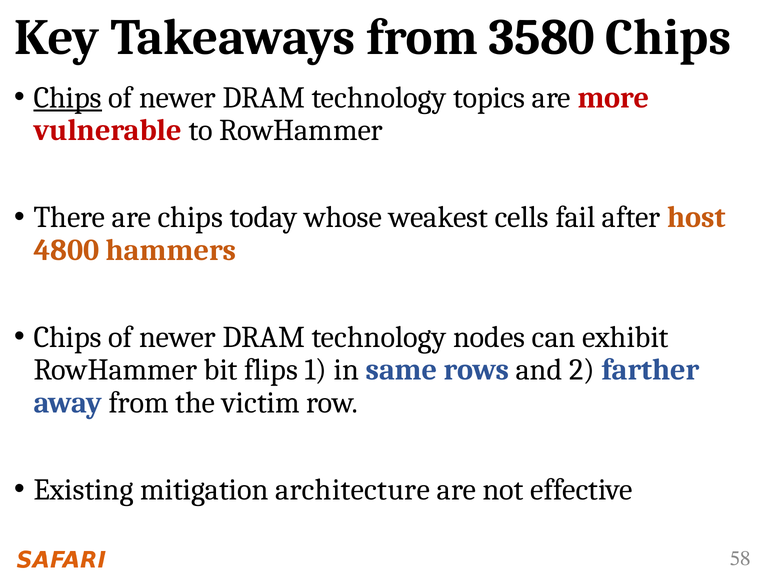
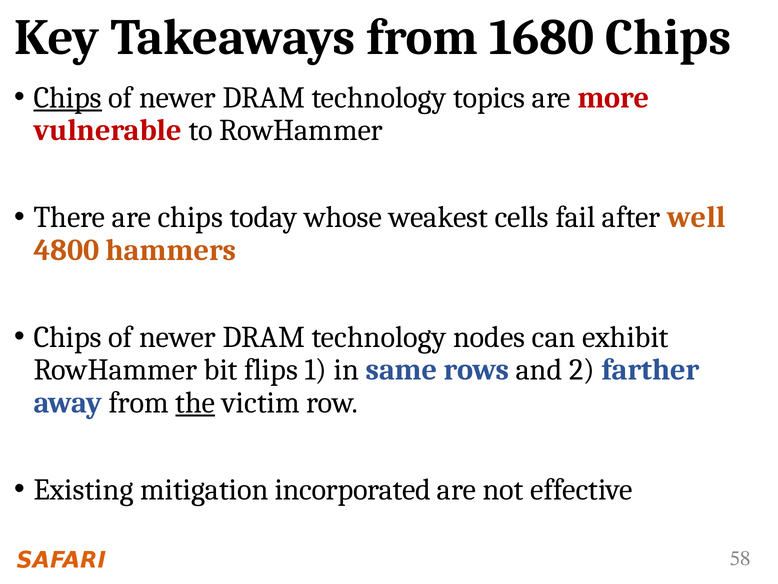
3580: 3580 -> 1680 (542, 37)
host: host -> well (696, 217)
the underline: none -> present (195, 402)
architecture: architecture -> incorporated (353, 489)
